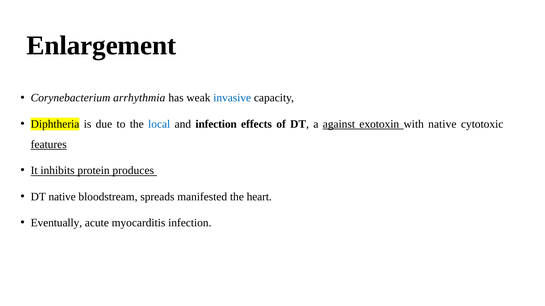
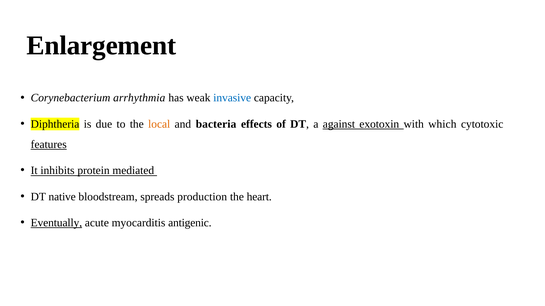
local colour: blue -> orange (159, 124)
and infection: infection -> bacteria (216, 124)
with native: native -> which (442, 124)
produces: produces -> mediated (133, 171)
manifested: manifested -> production (202, 197)
Eventually underline: none -> present (56, 223)
myocarditis infection: infection -> antigenic (190, 223)
